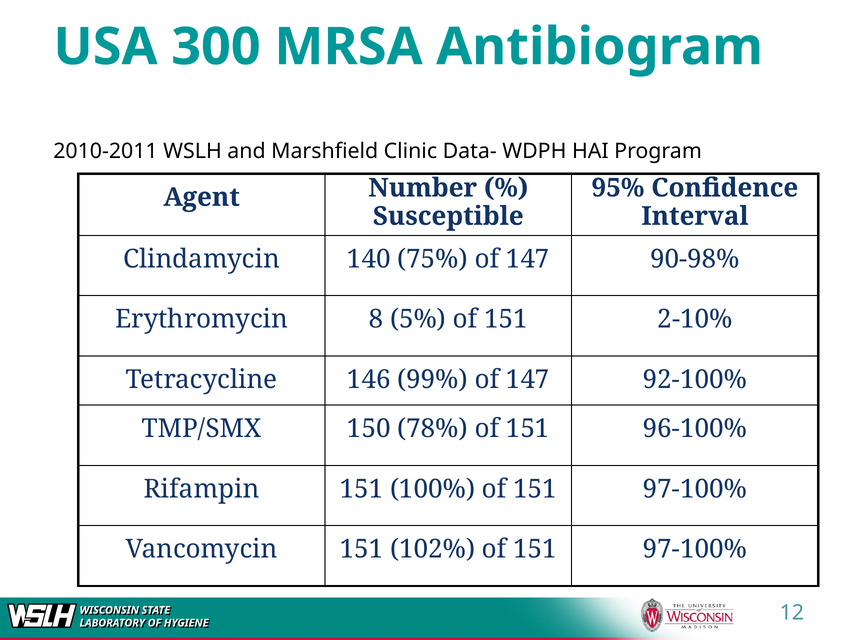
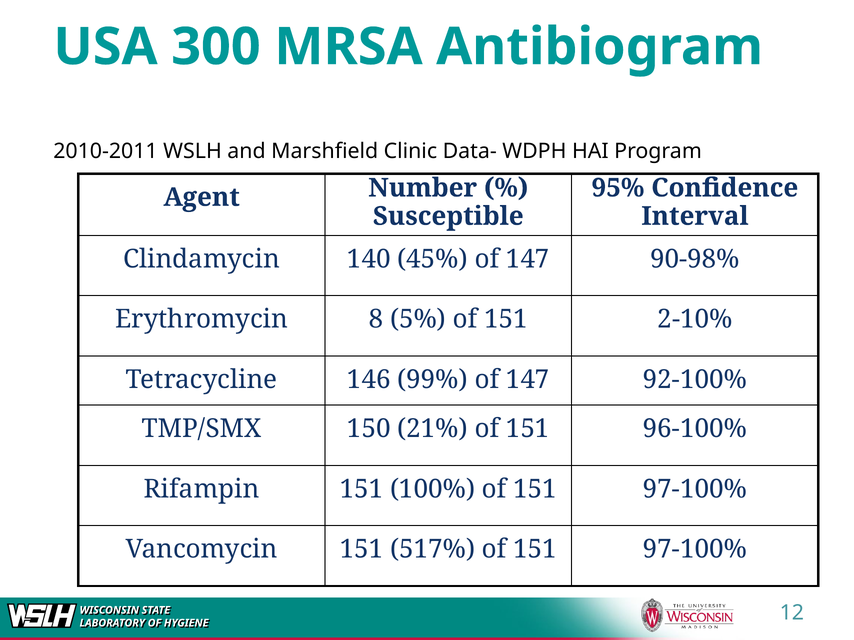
75%: 75% -> 45% (433, 259)
78%: 78% -> 21% (433, 429)
102%: 102% -> 517% (433, 550)
